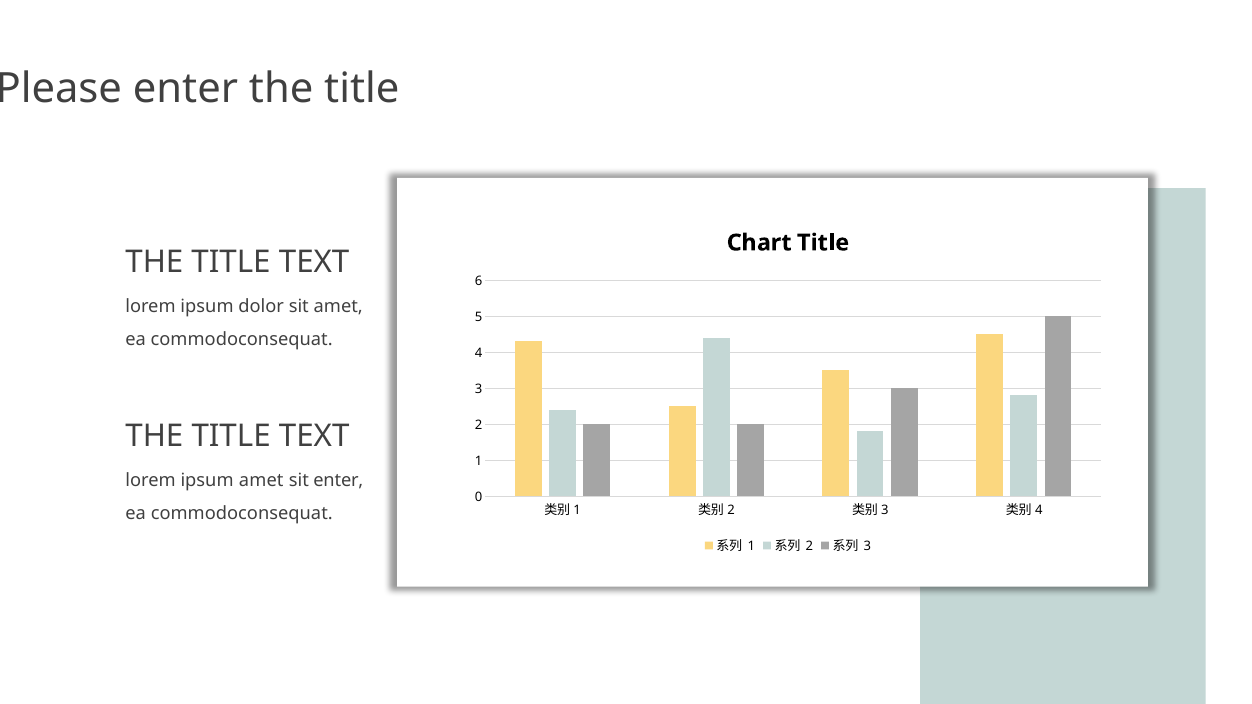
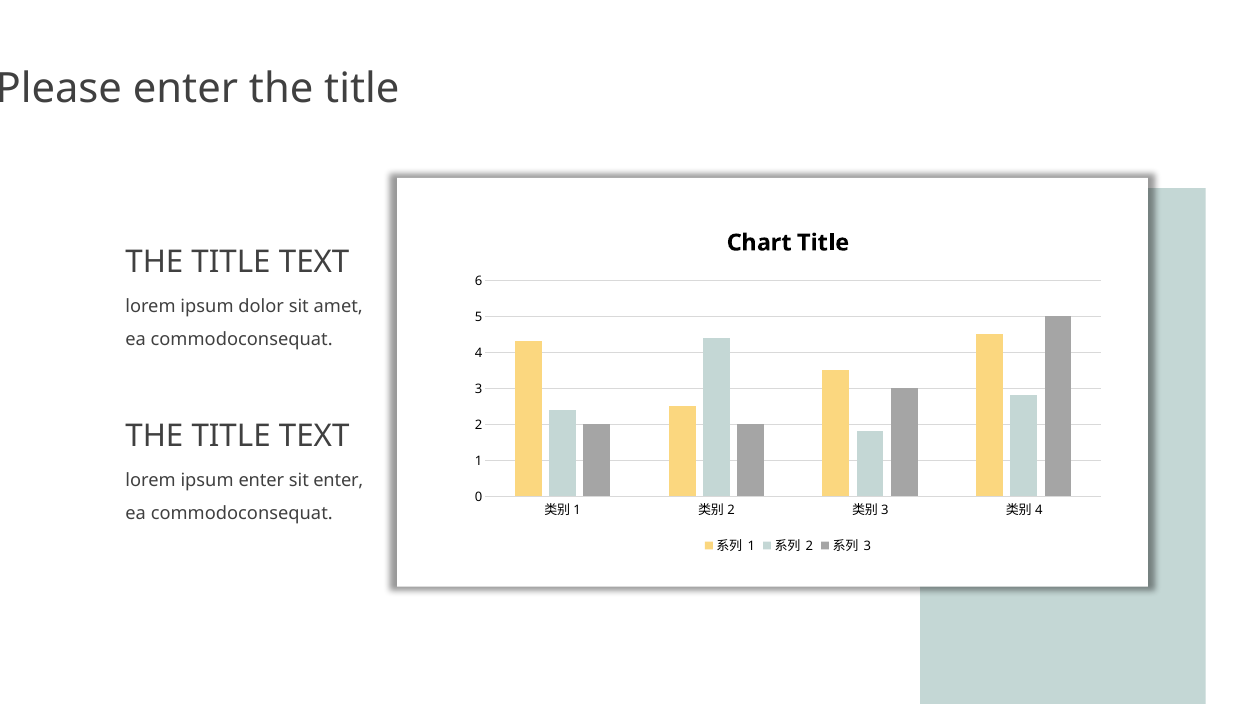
ipsum amet: amet -> enter (261, 481)
